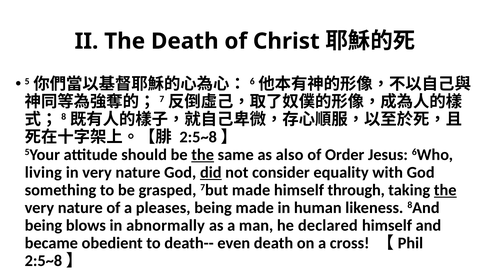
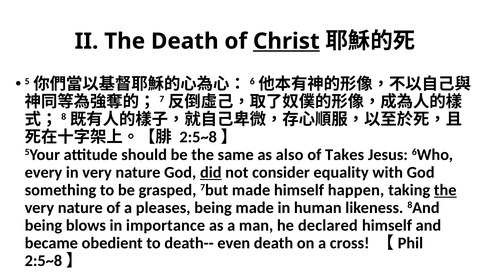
Christ underline: none -> present (286, 41)
the underline: present -> none (203, 155)
Order: Order -> Takes (345, 155)
living: living -> every (43, 172)
through: through -> happen (356, 190)
abnormally: abnormally -> importance (166, 225)
